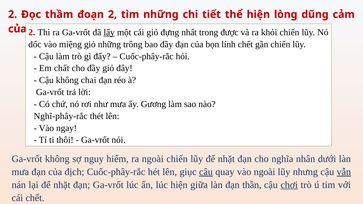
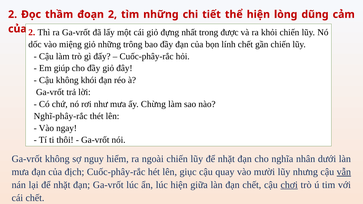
lấy underline: present -> none (109, 32)
chất: chất -> giúp (62, 68)
chai: chai -> khói (89, 80)
Gương: Gương -> Chừng (153, 104)
cậu underline: present -> none (206, 172)
vào ngoài: ngoài -> mười (264, 172)
đạn thần: thần -> chết (252, 185)
